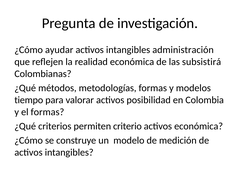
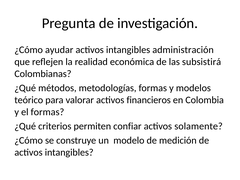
tiempo: tiempo -> teórico (29, 100)
posibilidad: posibilidad -> financieros (149, 100)
criterio: criterio -> confiar (127, 126)
activos económica: económica -> solamente (199, 126)
